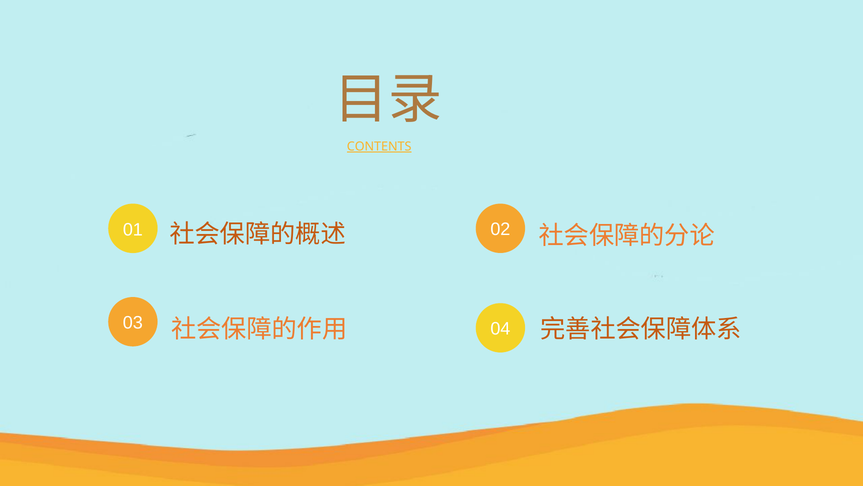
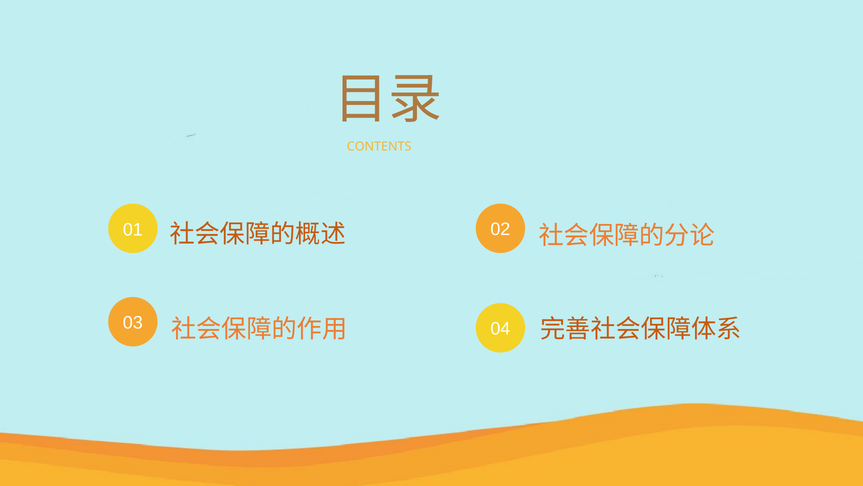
CONTENTS underline: present -> none (379, 146)
